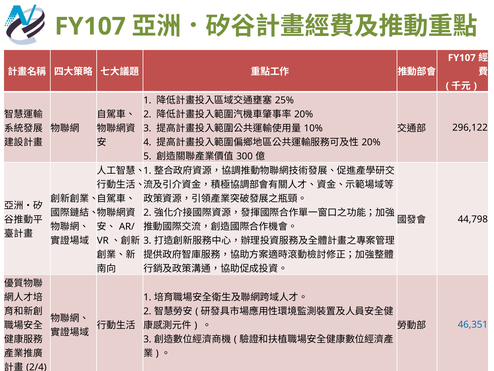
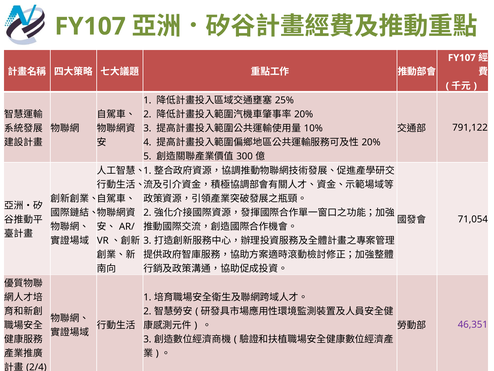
296,122: 296,122 -> 791,122 (470, 128)
44,798: 44,798 -> 71,054 (473, 219)
46,351 colour: blue -> purple (473, 324)
